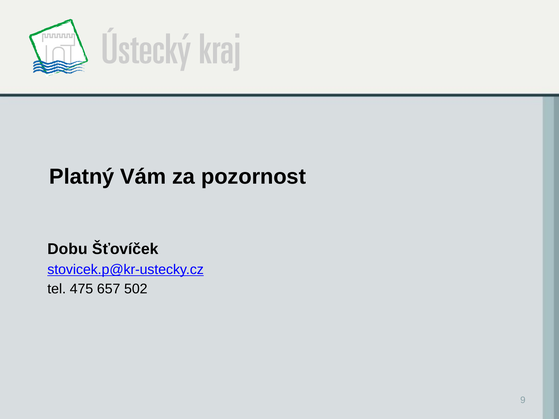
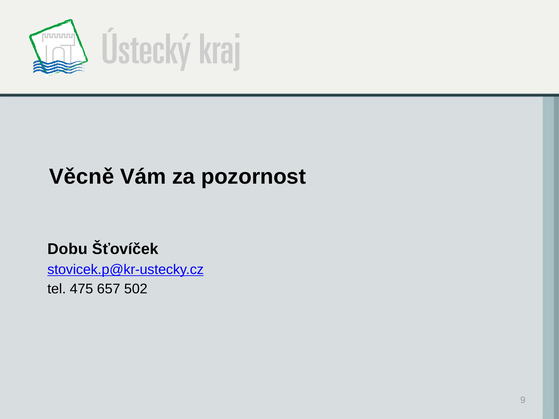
Platný: Platný -> Věcně (82, 177)
